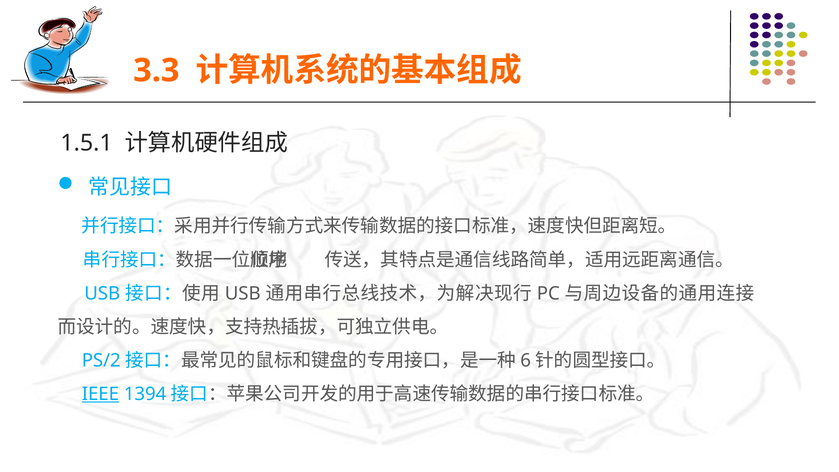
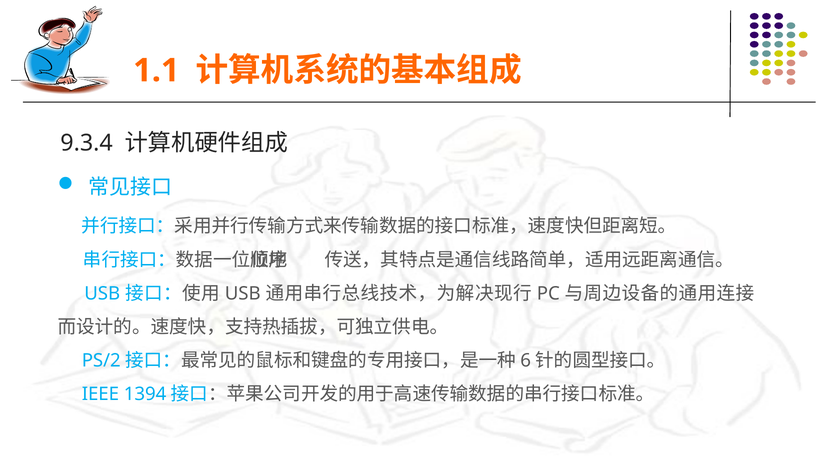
3.3: 3.3 -> 1.1 (156, 70)
1.5.1: 1.5.1 -> 9.3.4 (87, 143)
IEEE underline: present -> none (100, 394)
